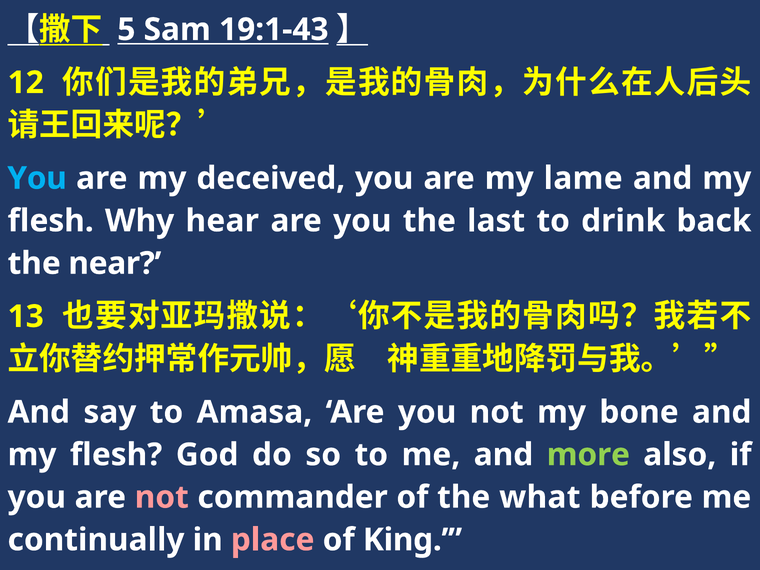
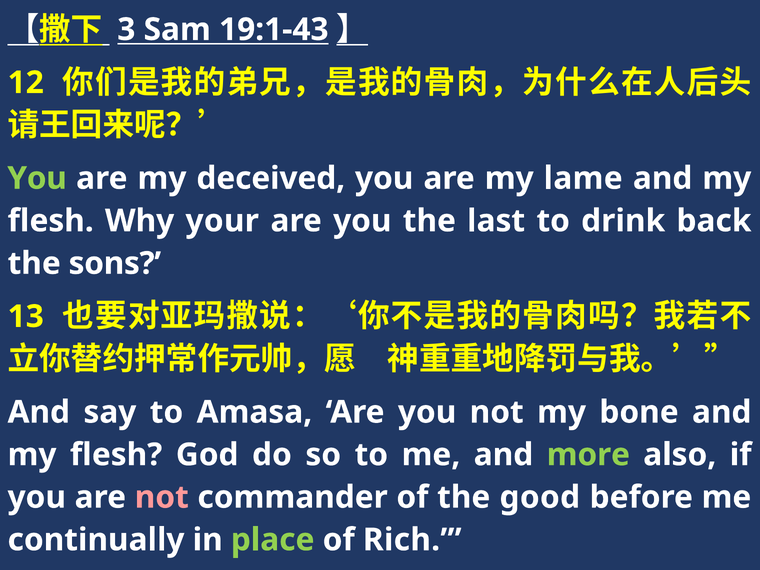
5: 5 -> 3 (126, 30)
You colour: light blue -> light green (37, 178)
hear: hear -> your (222, 221)
near: near -> sons (115, 263)
what: what -> good (540, 497)
place colour: pink -> light green (273, 540)
King: King -> Rich (412, 540)
